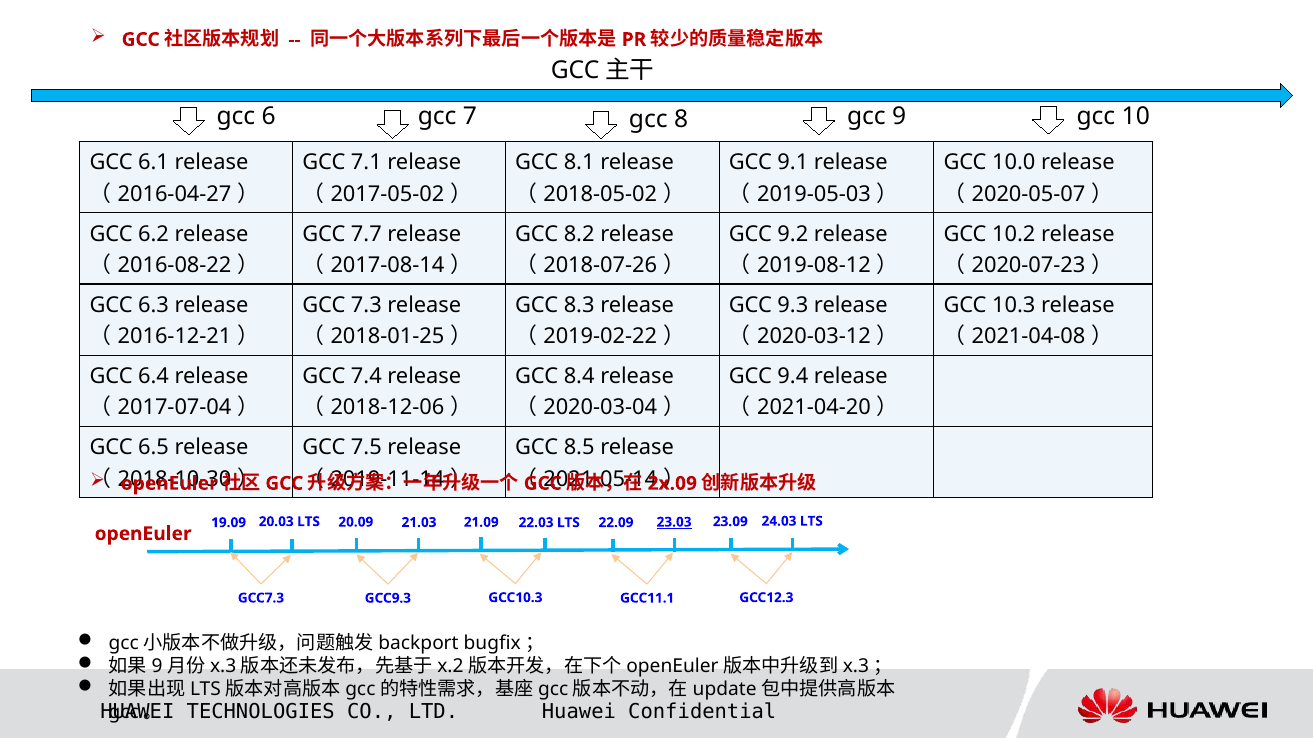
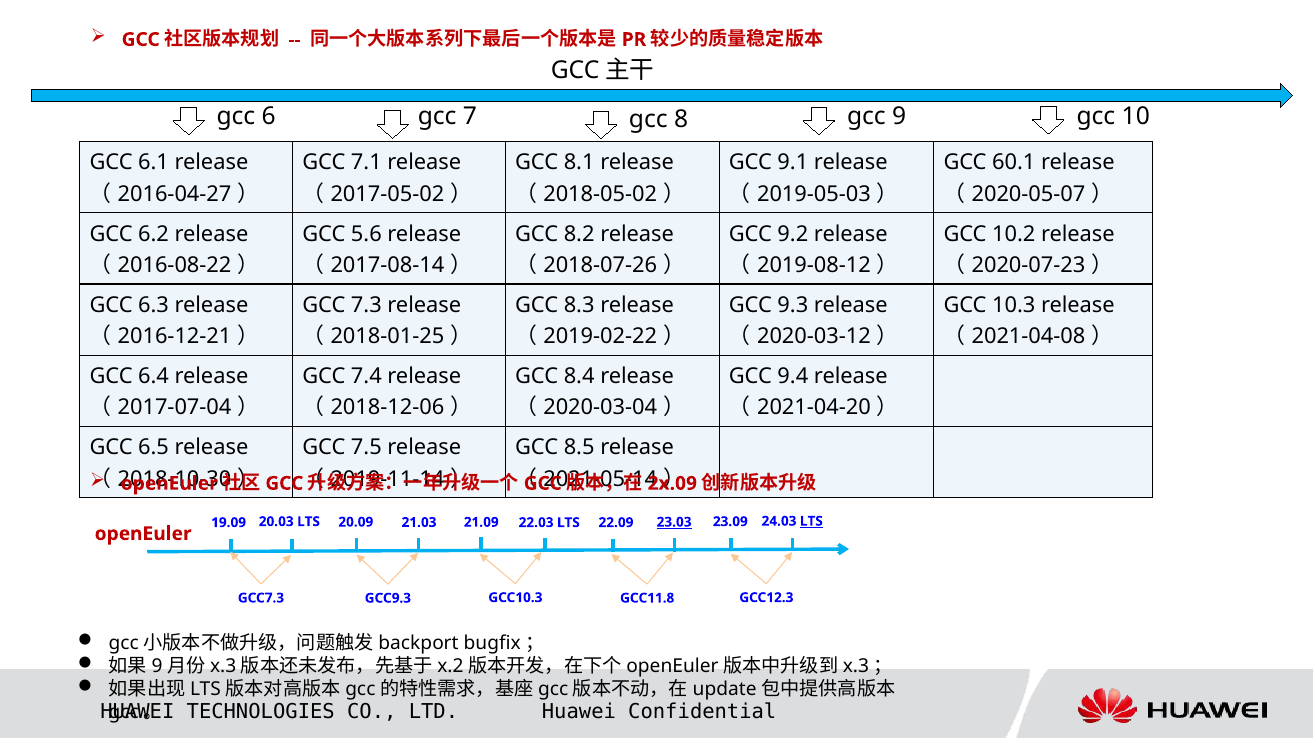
10.0: 10.0 -> 60.1 (1014, 163)
7.7: 7.7 -> 5.6 (366, 234)
LTS underline: none -> present (811, 521)
GCC11.1: GCC11.1 -> GCC11.8 (647, 598)
